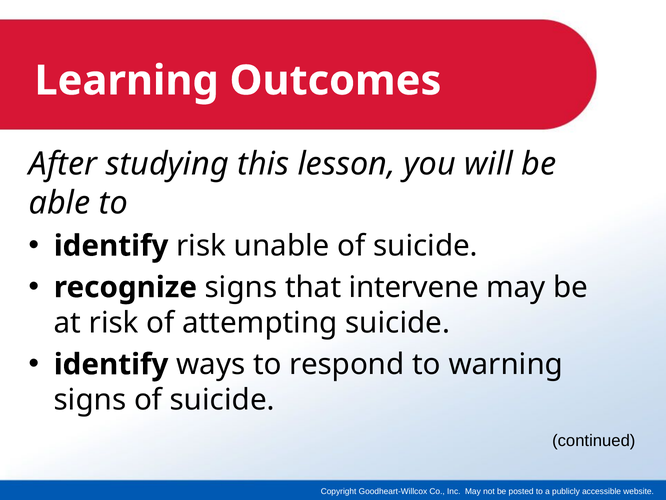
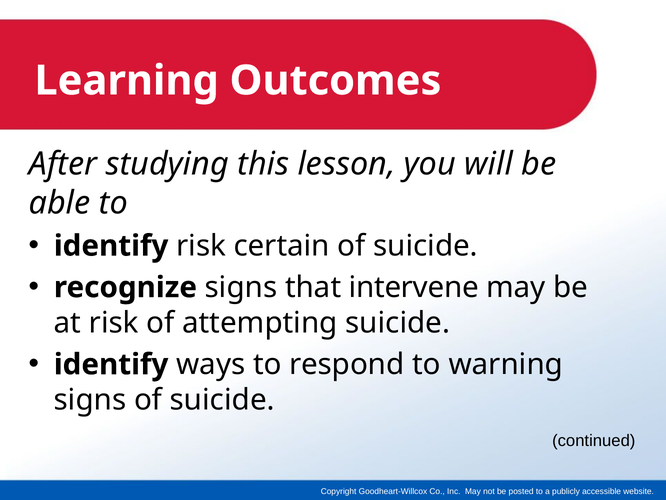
unable: unable -> certain (282, 246)
